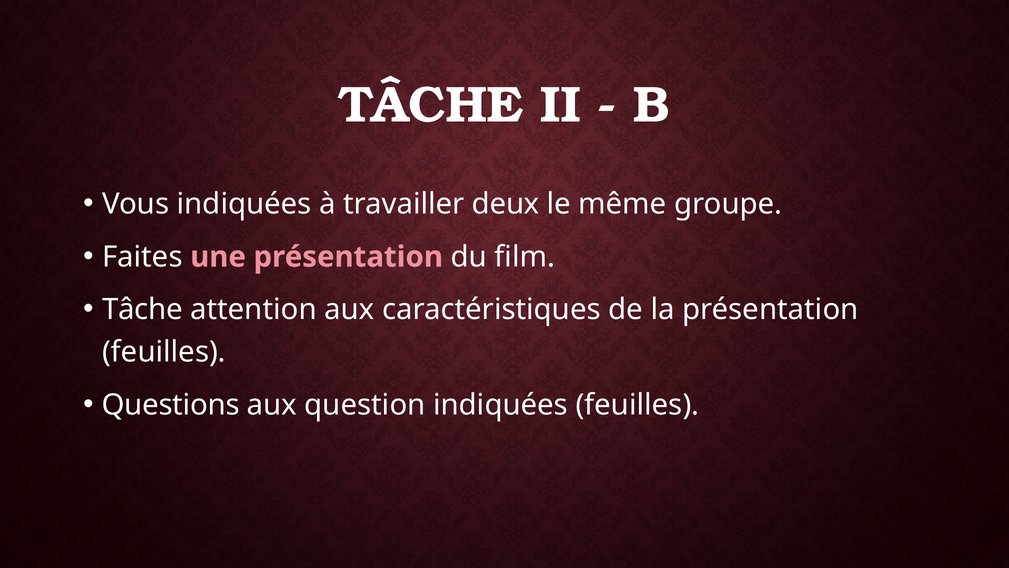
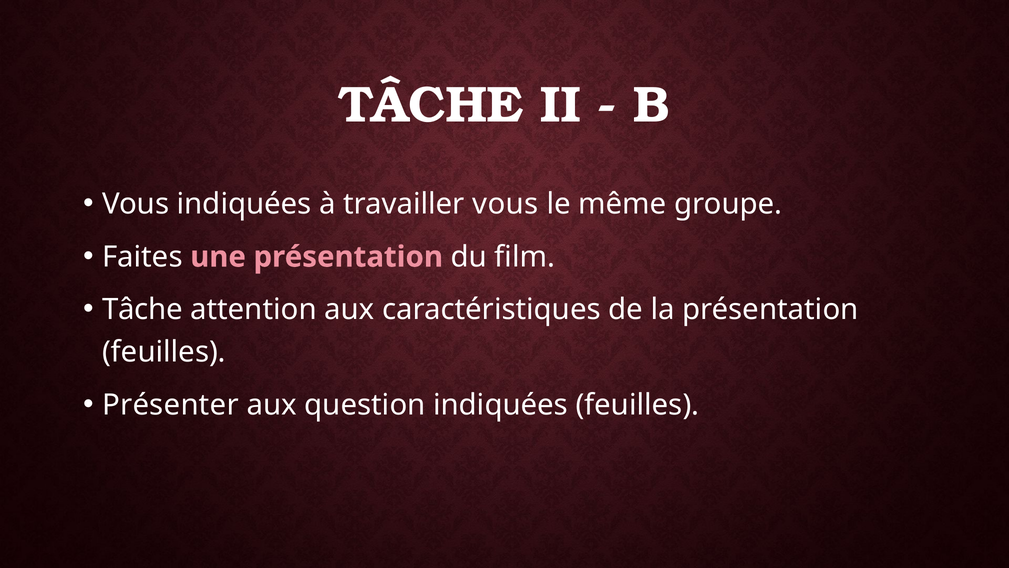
travailler deux: deux -> vous (505, 204)
Questions: Questions -> Présenter (170, 405)
